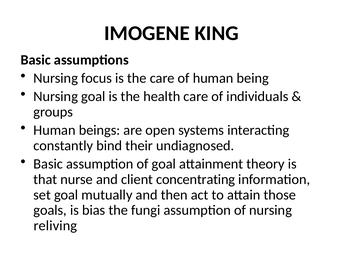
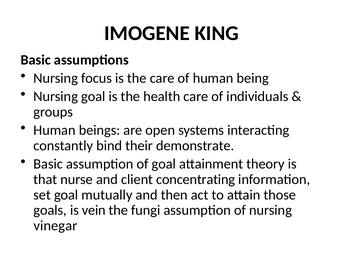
undiagnosed: undiagnosed -> demonstrate (195, 146)
bias: bias -> vein (94, 210)
reliving: reliving -> vinegar (55, 226)
